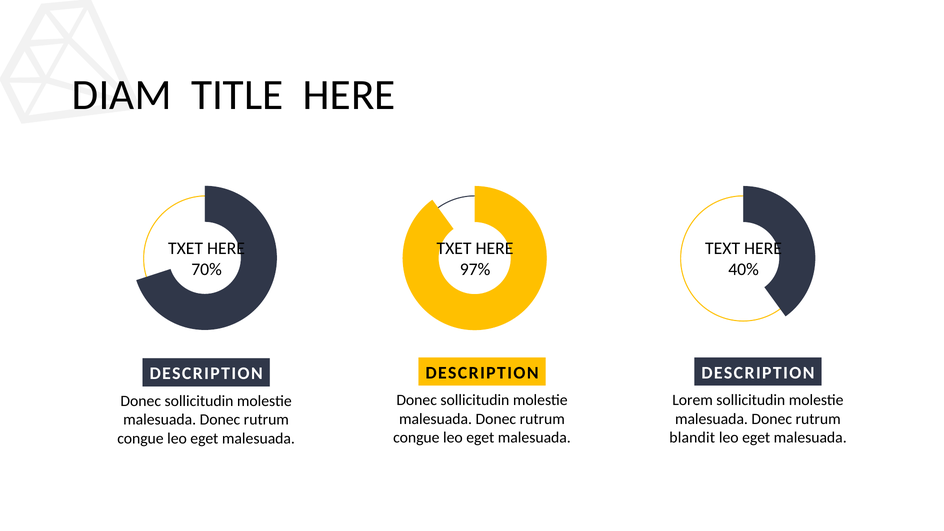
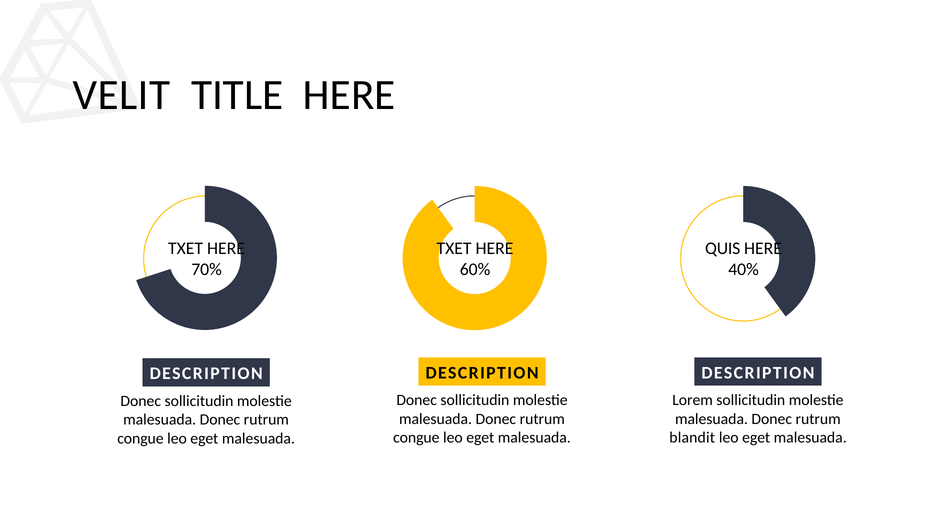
DIAM: DIAM -> VELIT (122, 95)
TEXT: TEXT -> QUIS (723, 248)
97%: 97% -> 60% (475, 270)
